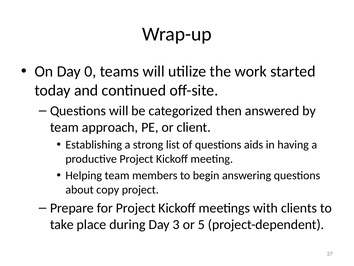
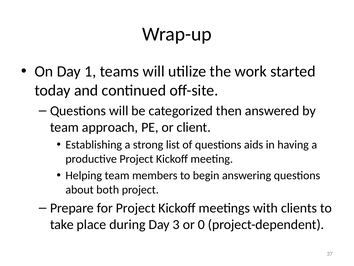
0: 0 -> 1 (90, 71)
copy: copy -> both (108, 189)
5: 5 -> 0 (201, 224)
